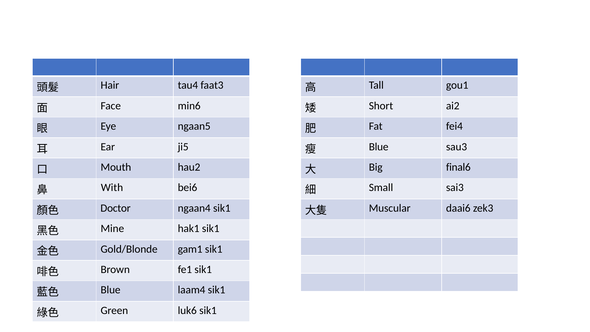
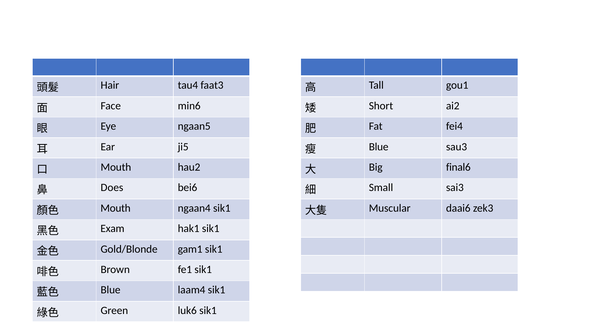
With: With -> Does (112, 188)
Doctor: Doctor -> Mouth (116, 208)
Mine: Mine -> Exam (112, 228)
